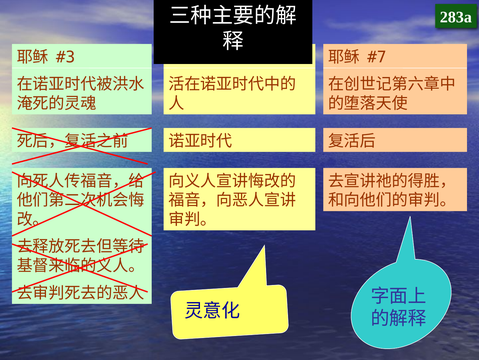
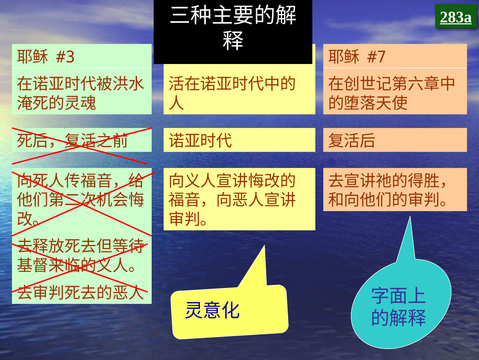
283a underline: none -> present (456, 17)
